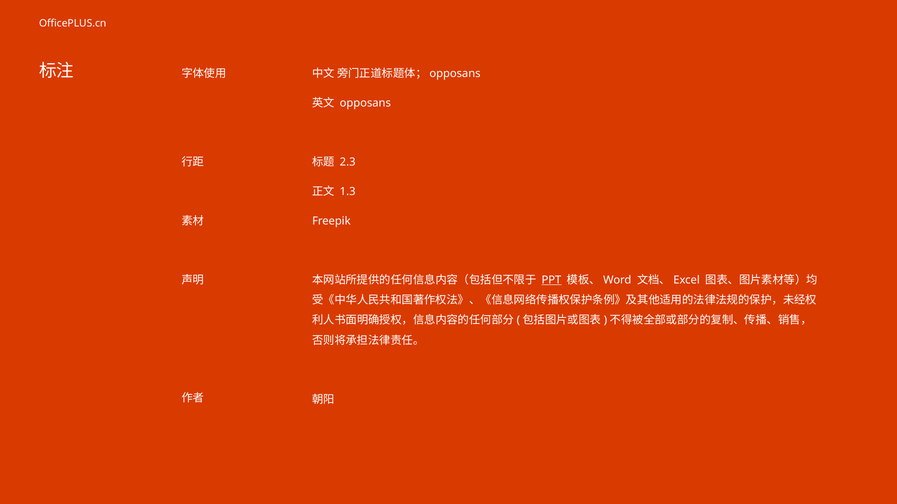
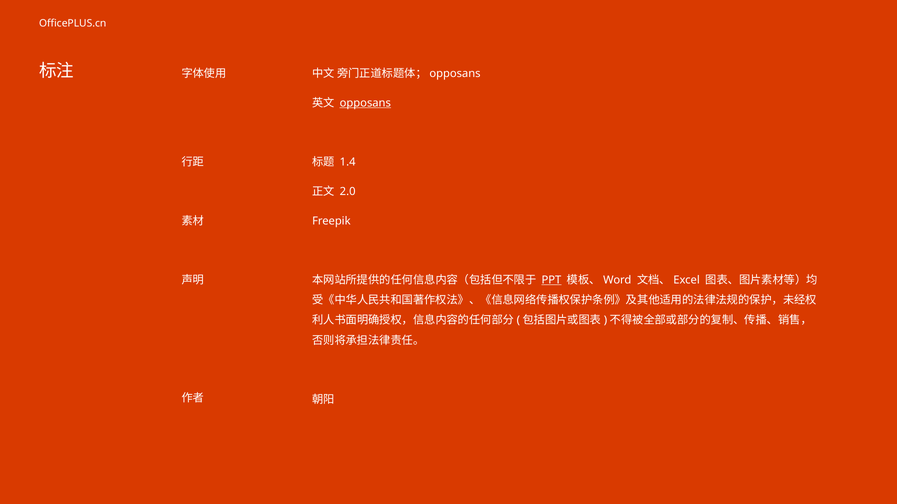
opposans underline: none -> present (365, 103)
2.3: 2.3 -> 1.4 (348, 162)
1.3: 1.3 -> 2.0 (348, 192)
